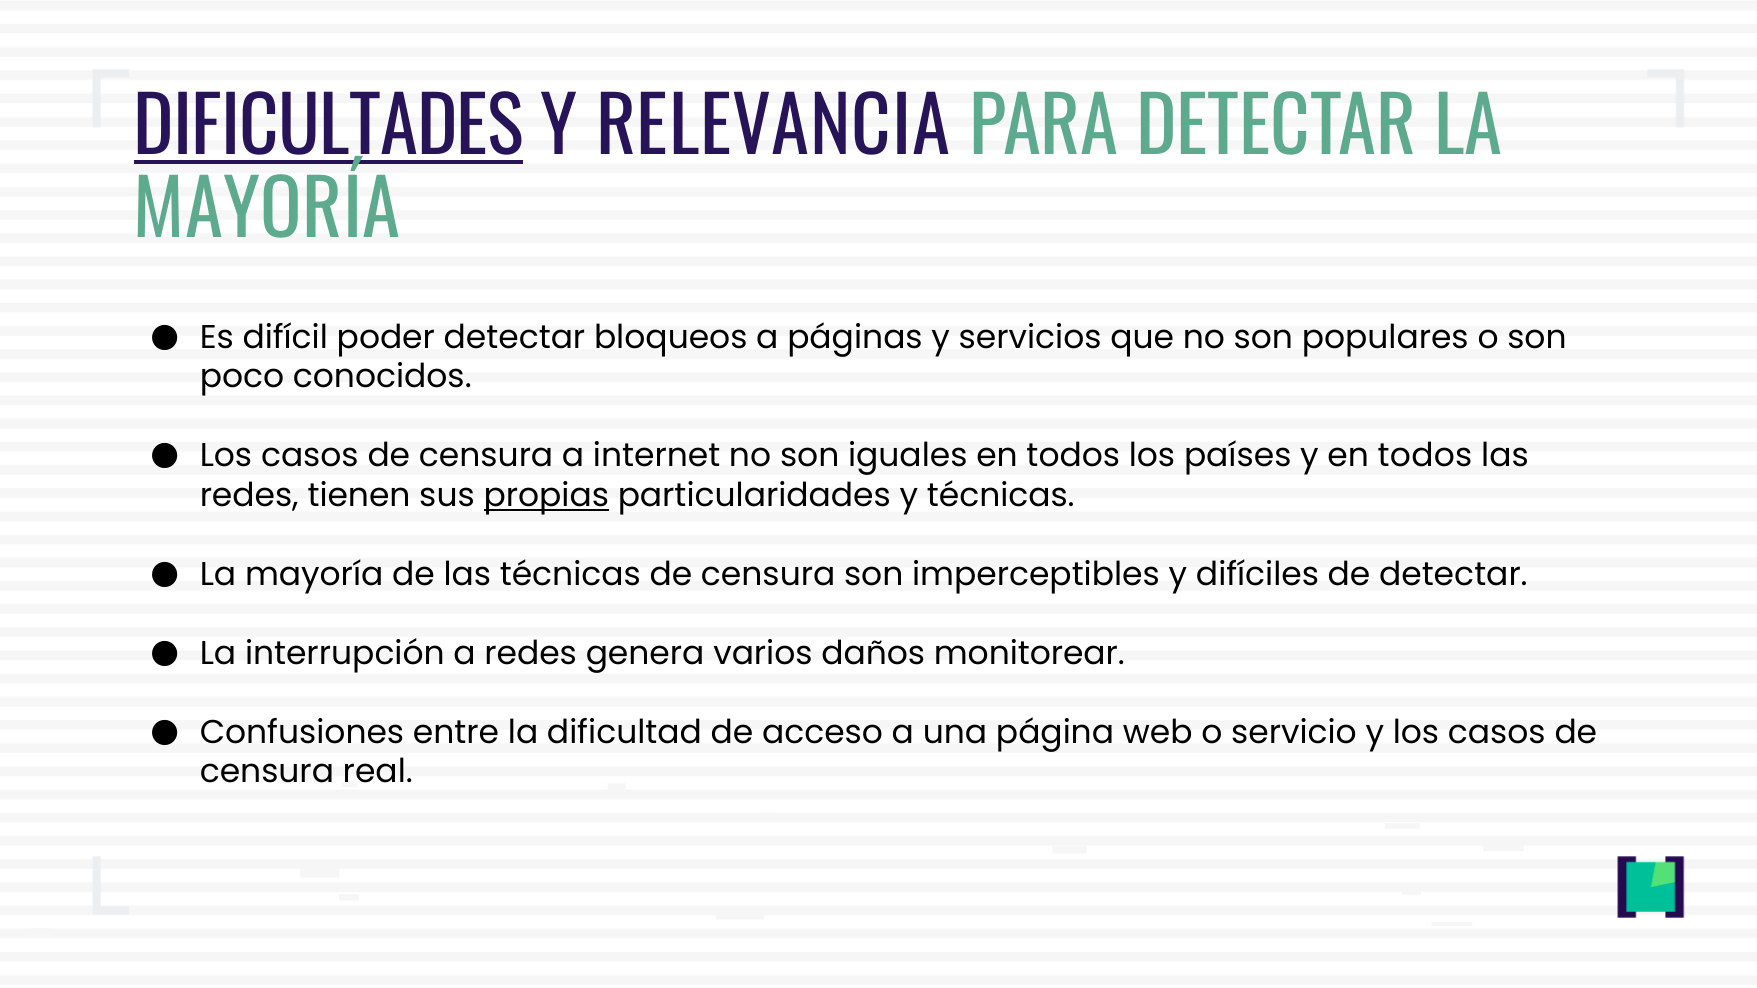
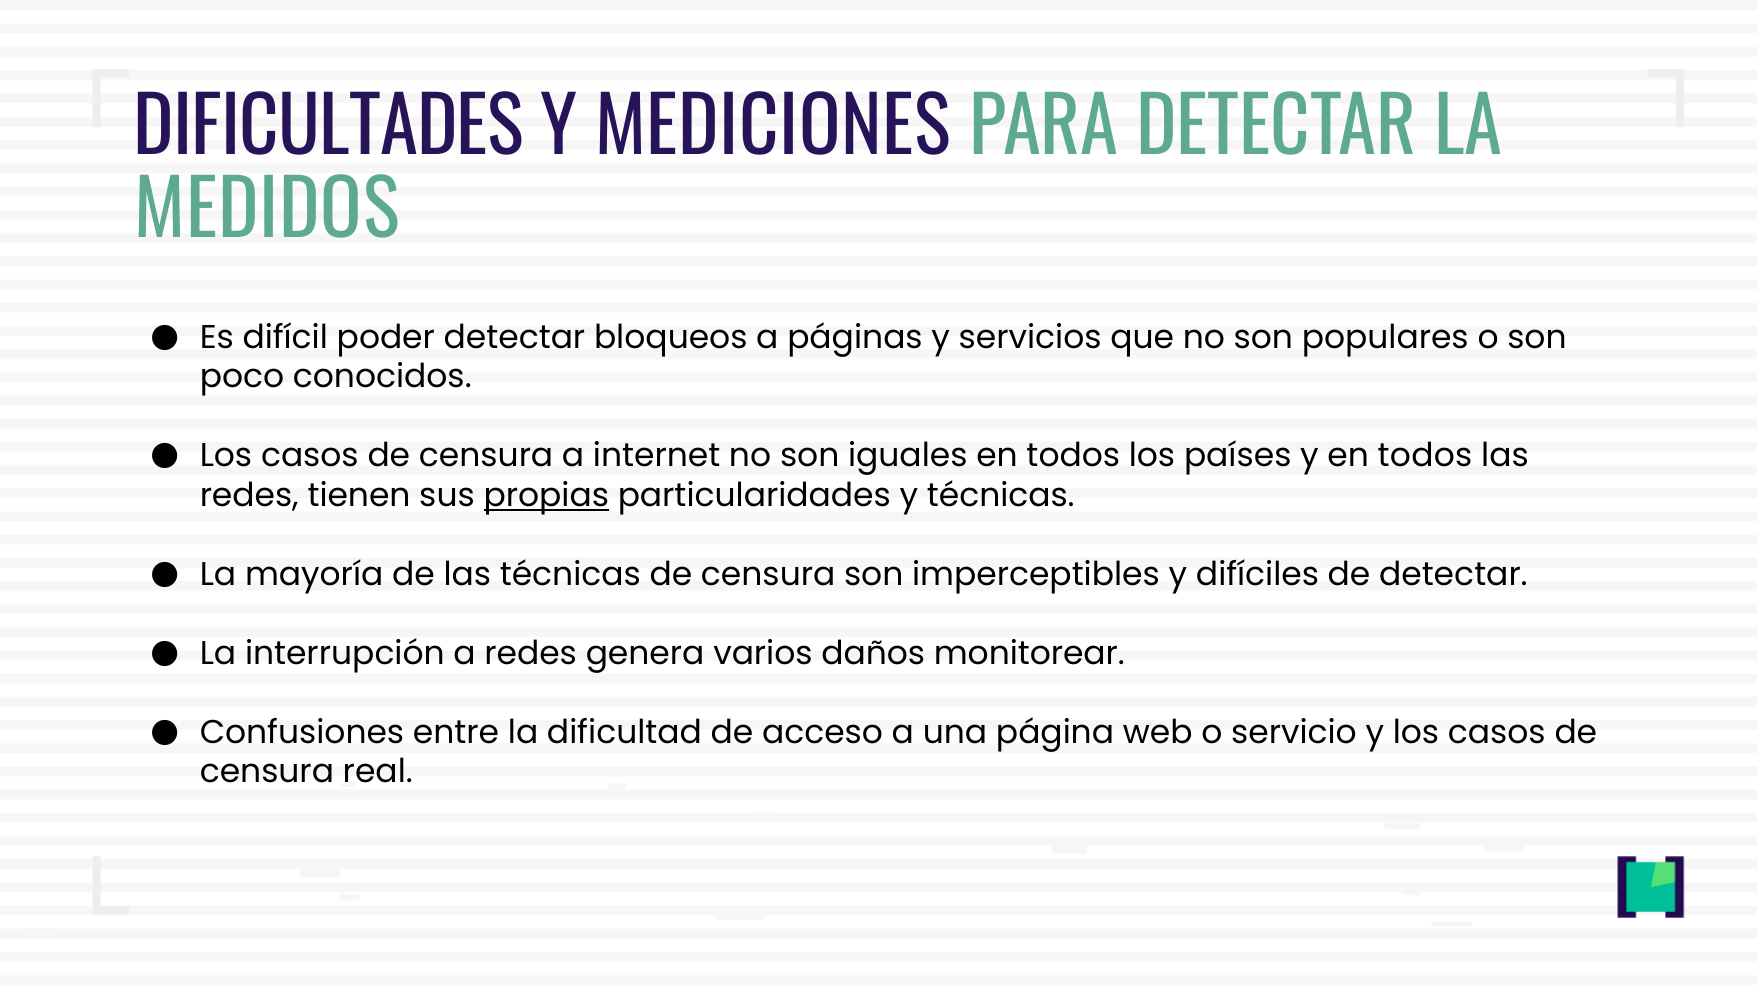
DIFICULTADES underline: present -> none (329, 129)
RELEVANCIA: RELEVANCIA -> MEDICIONES (773, 129)
MAYORÍA: MAYORÍA -> MEDIDOS (267, 212)
